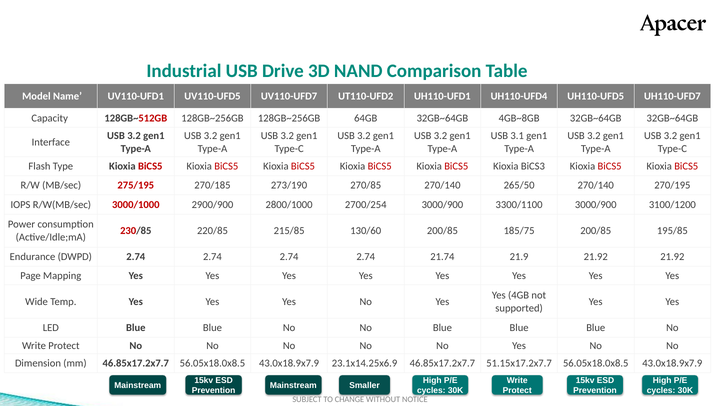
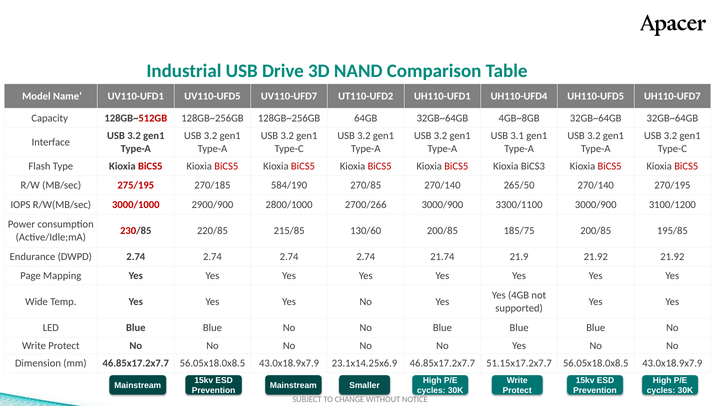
273/190: 273/190 -> 584/190 (289, 185)
2700/254: 2700/254 -> 2700/266 (366, 204)
